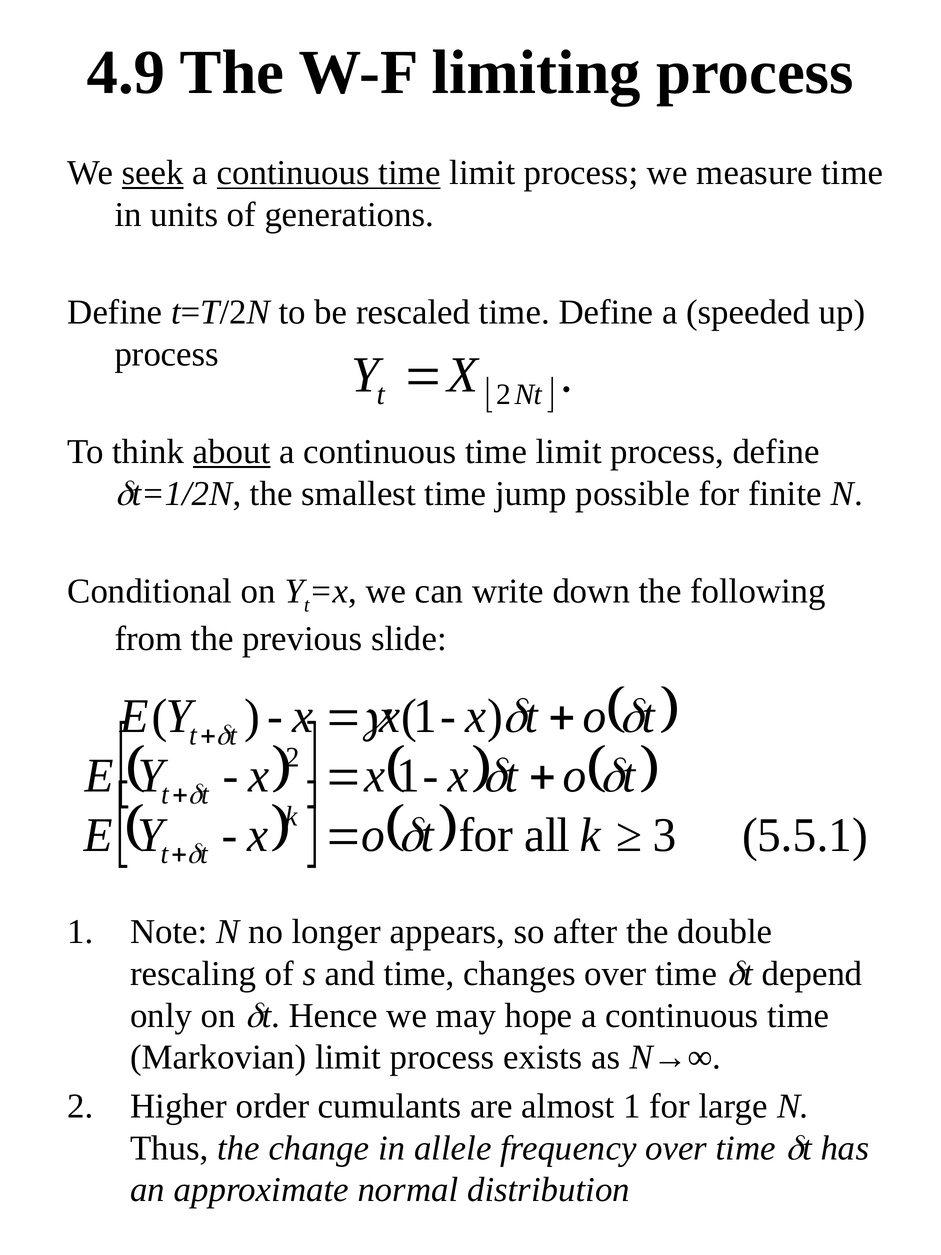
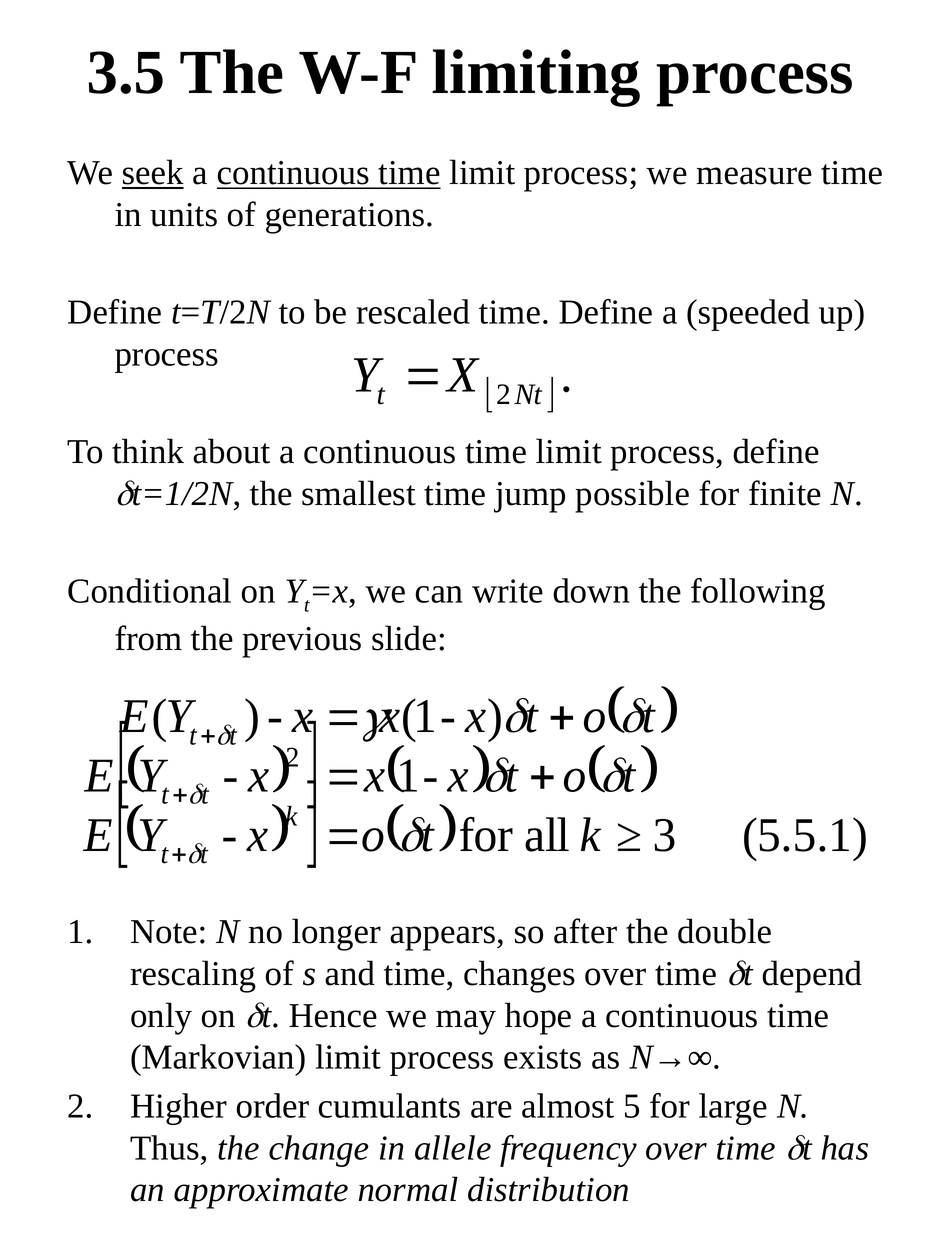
4.9: 4.9 -> 3.5 (126, 72)
about underline: present -> none (232, 452)
almost 1: 1 -> 5 (632, 1106)
